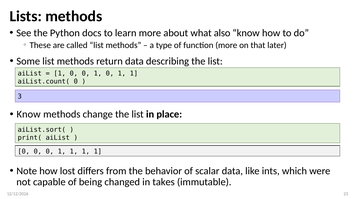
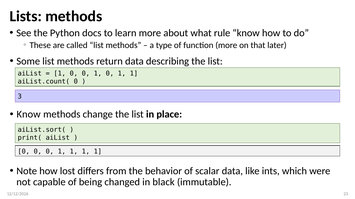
also: also -> rule (222, 33)
takes: takes -> black (164, 183)
